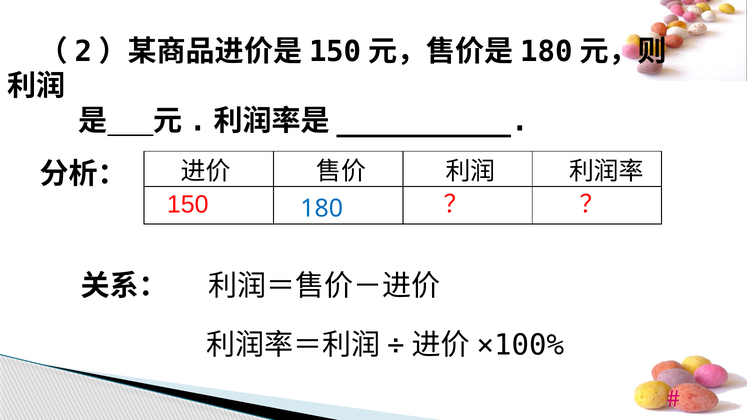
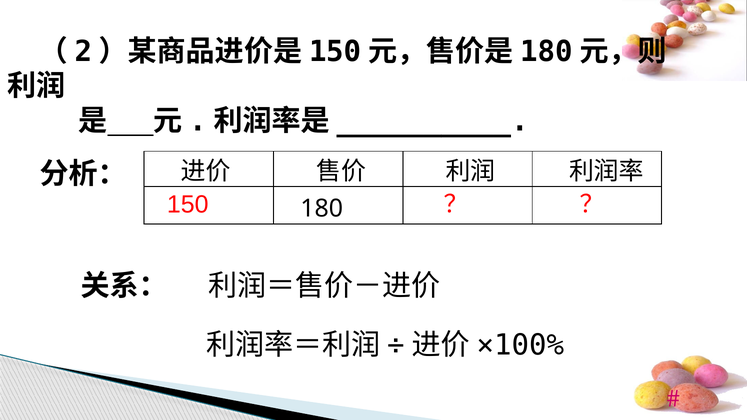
180 colour: blue -> black (322, 209)
